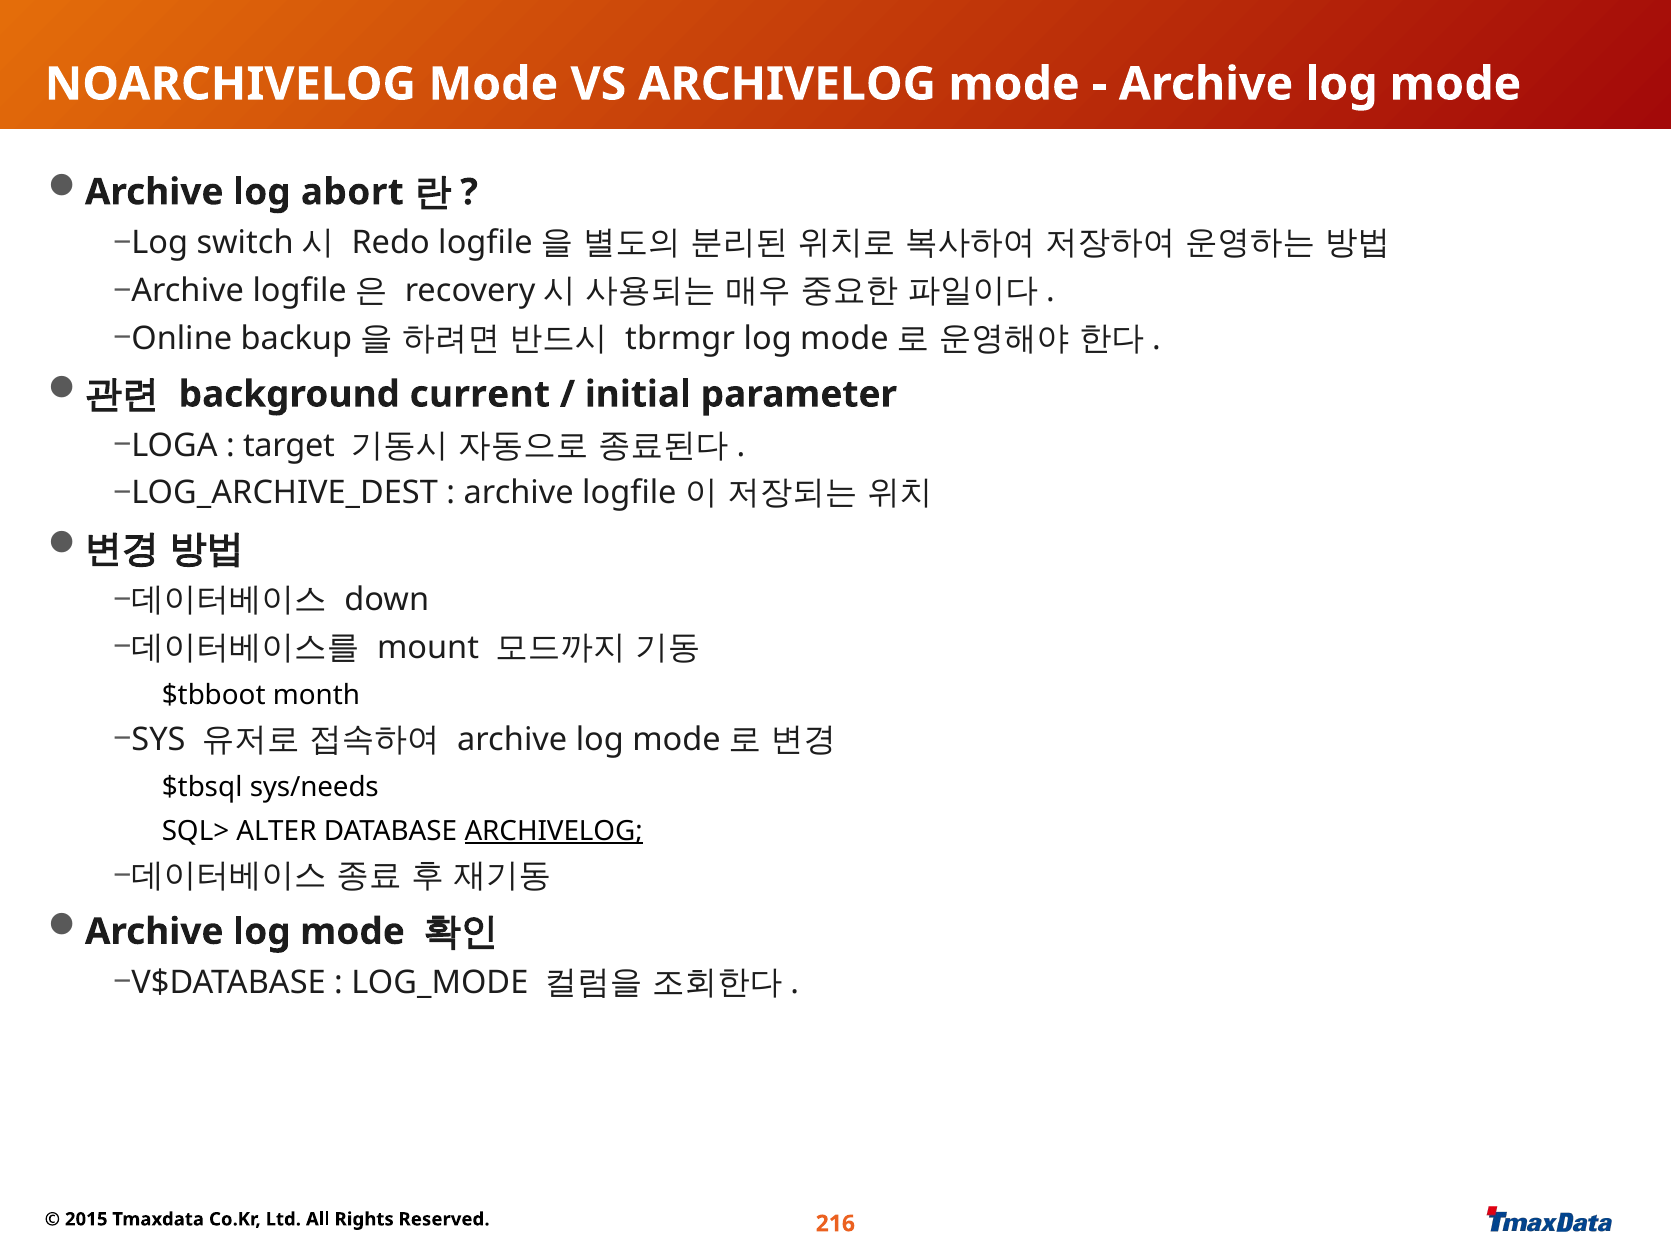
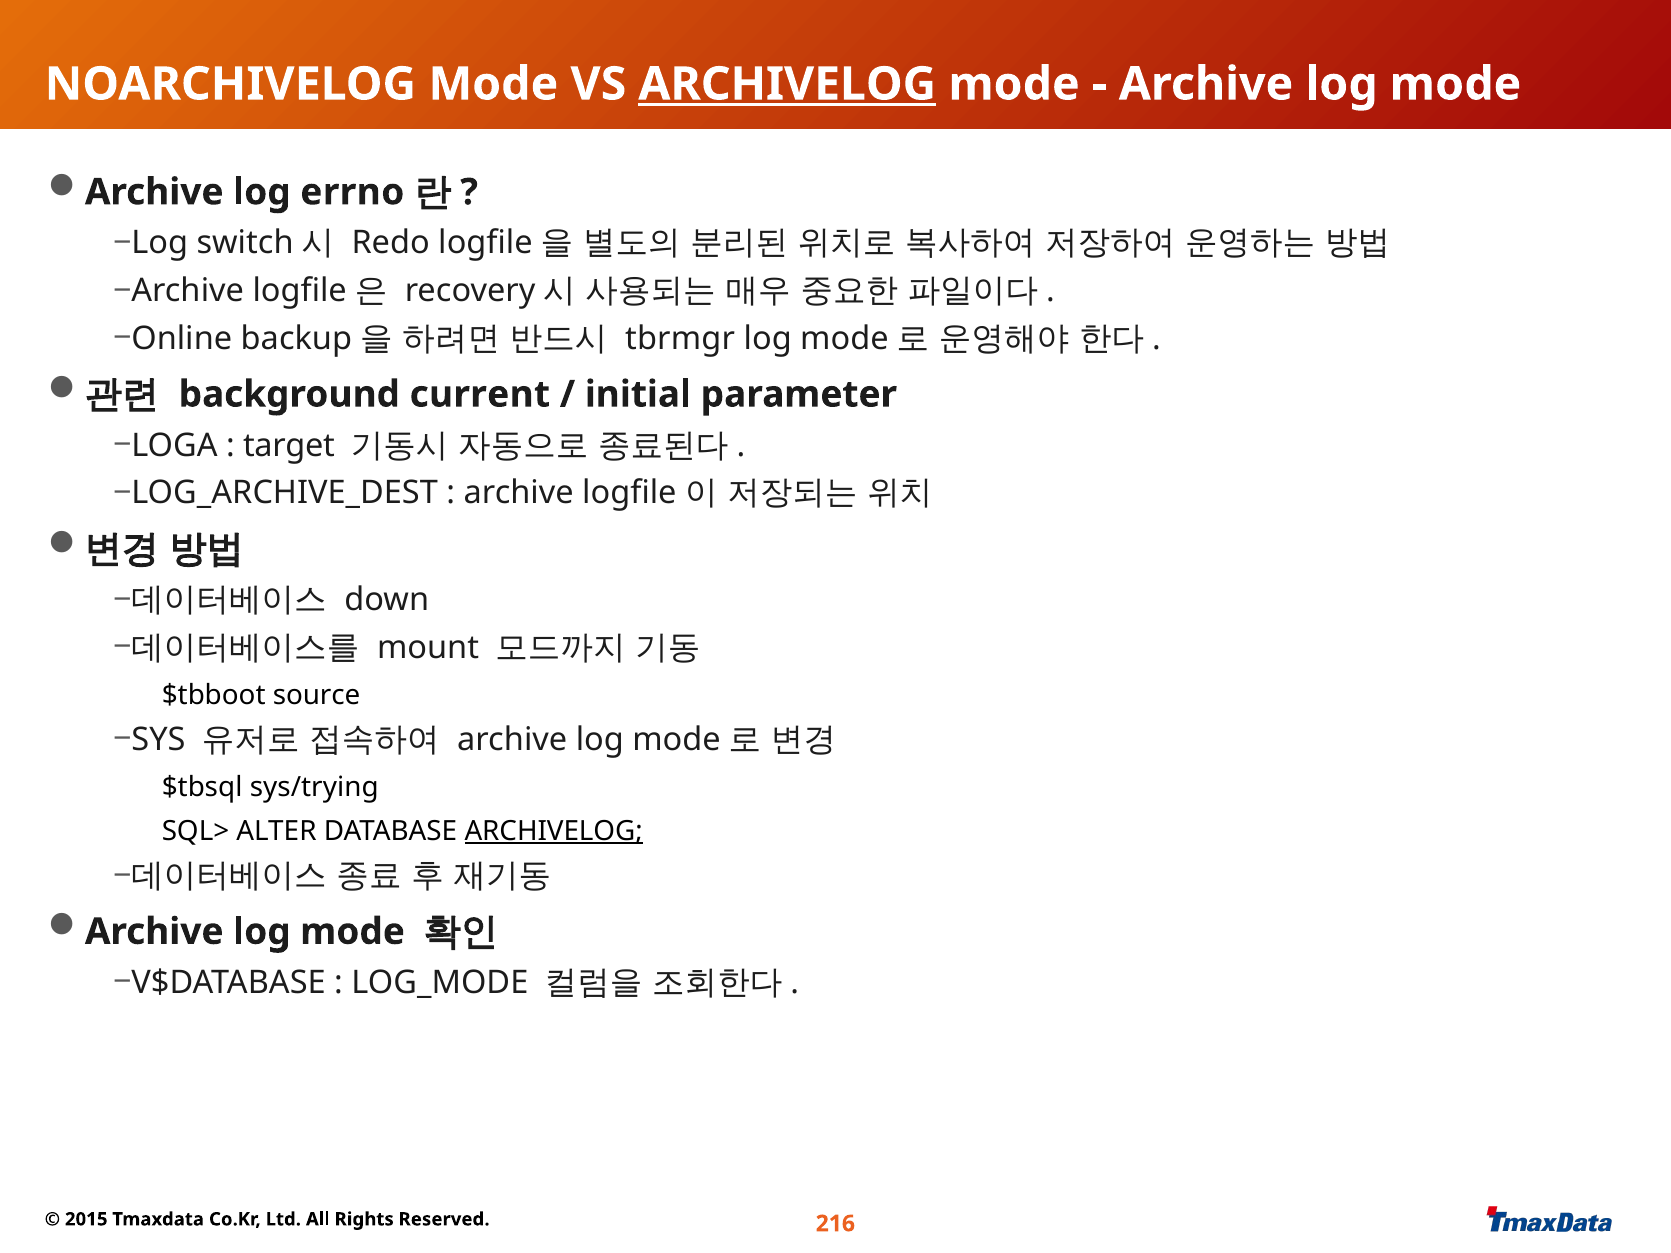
ARCHIVELOG underline: none -> present (787, 84)
abort: abort -> errno (352, 192)
month: month -> source (317, 695)
sys/needs: sys/needs -> sys/trying (314, 787)
